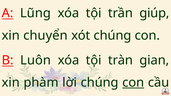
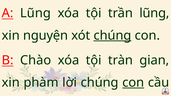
trần giúp: giúp -> lũng (154, 13)
chuyển: chuyển -> nguyện (46, 35)
chúng underline: none -> present (112, 35)
Luôn: Luôn -> Chào (36, 60)
